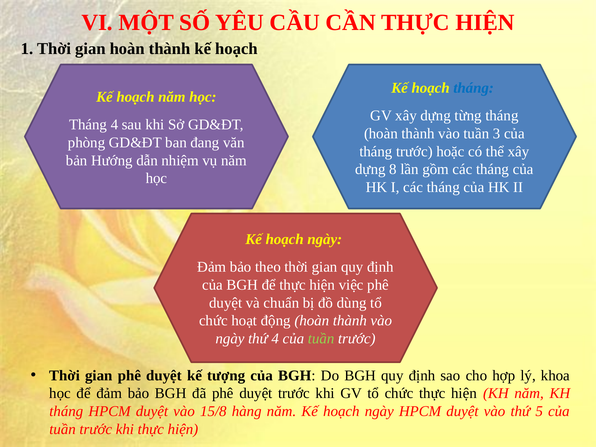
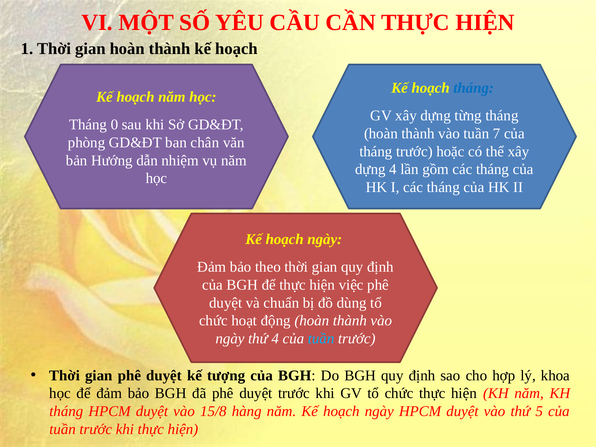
Tháng 4: 4 -> 0 (114, 125)
3: 3 -> 7 (497, 134)
đang: đang -> chân (205, 143)
dựng 8: 8 -> 4 (393, 169)
tuần colour: light green -> light blue (321, 339)
